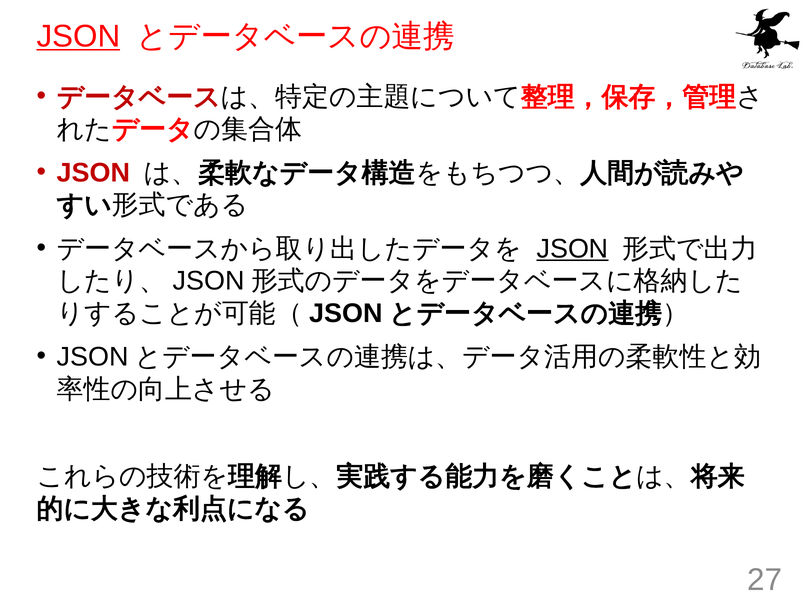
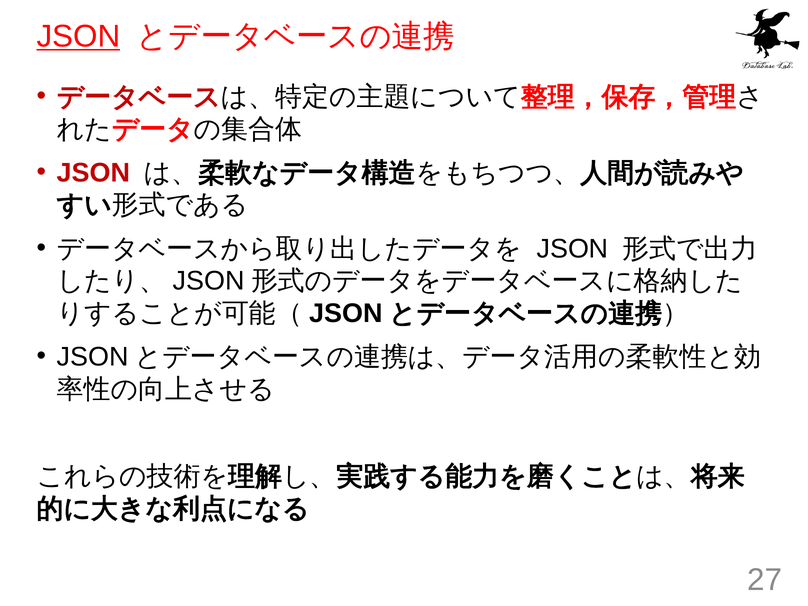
JSON underline: present -> none (573, 249)
